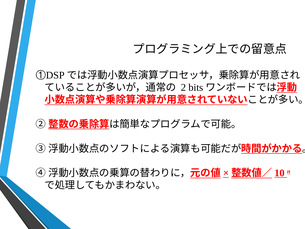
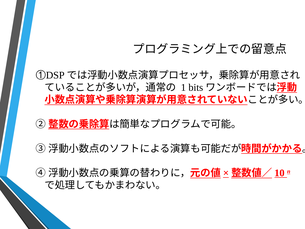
2: 2 -> 1 (183, 87)
